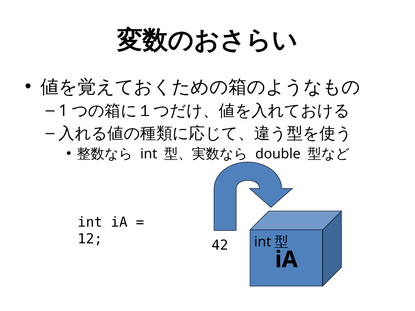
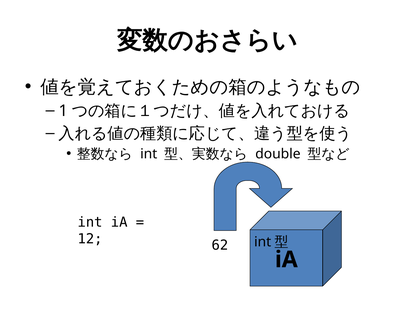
42: 42 -> 62 (220, 245)
